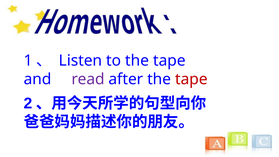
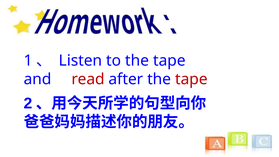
read colour: purple -> red (88, 79)
